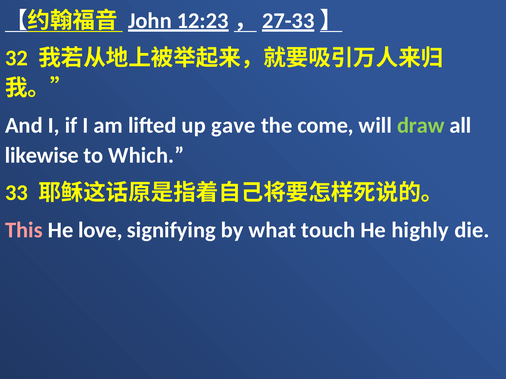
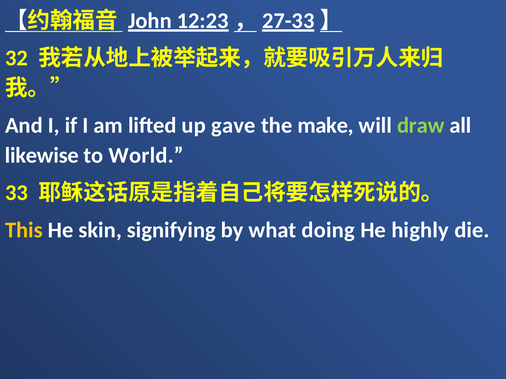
come: come -> make (326, 126)
Which: Which -> World (146, 156)
This colour: pink -> yellow (24, 230)
love: love -> skin (100, 230)
touch: touch -> doing (328, 230)
